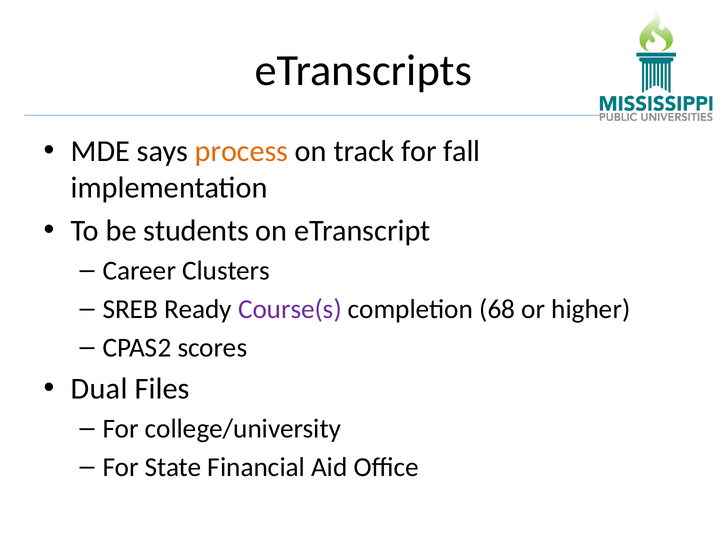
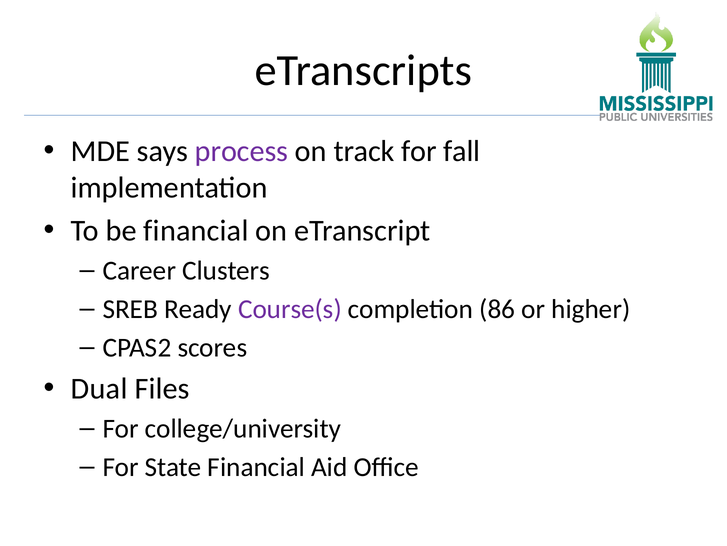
process colour: orange -> purple (242, 151)
be students: students -> financial (196, 230)
68: 68 -> 86 (497, 309)
